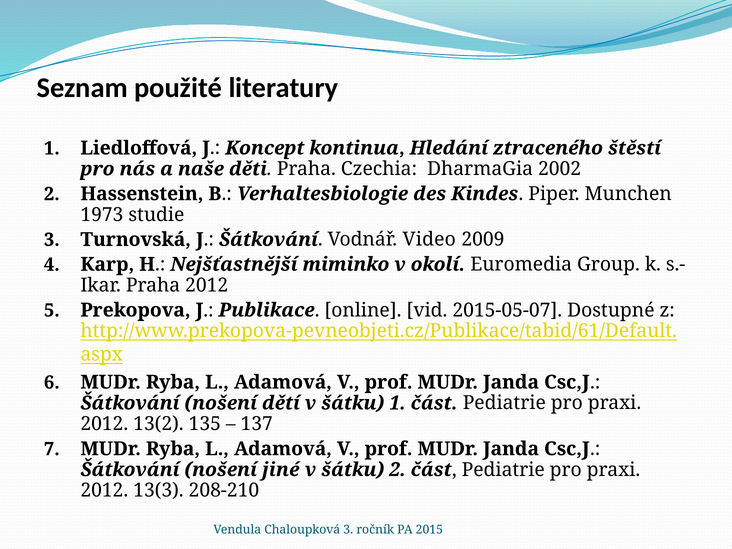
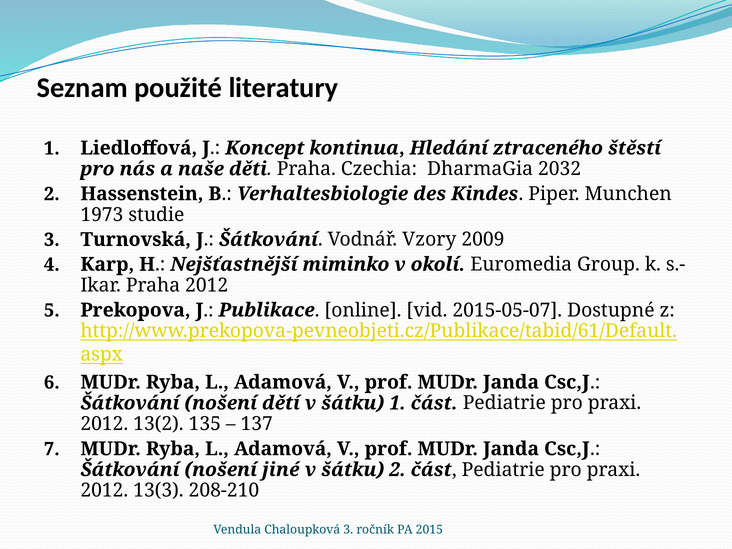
2002: 2002 -> 2032 (560, 169)
Video: Video -> Vzory (429, 240)
